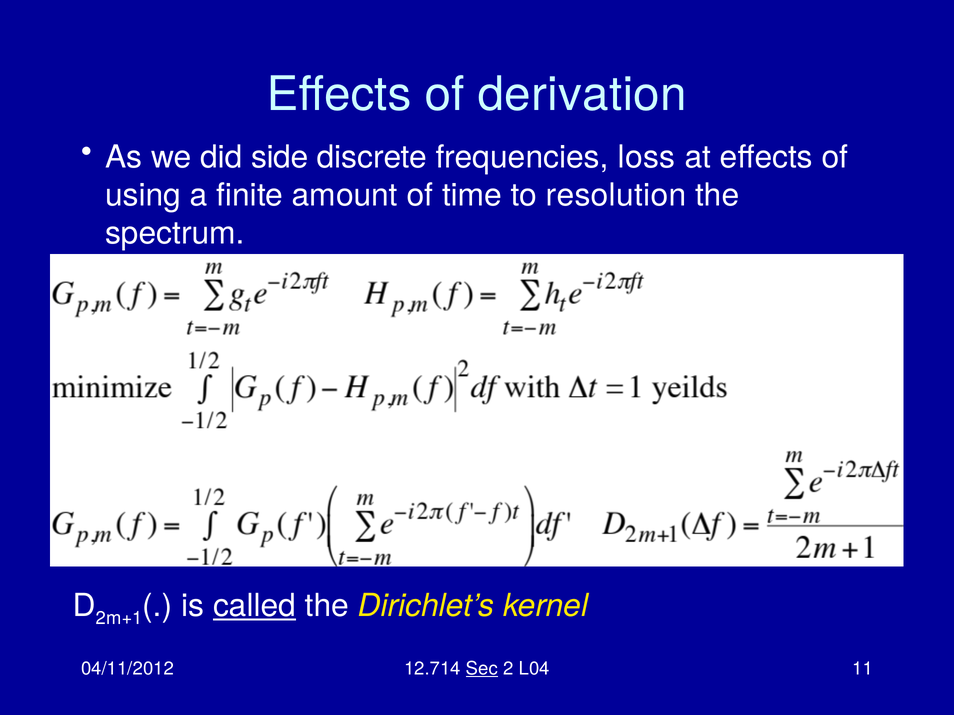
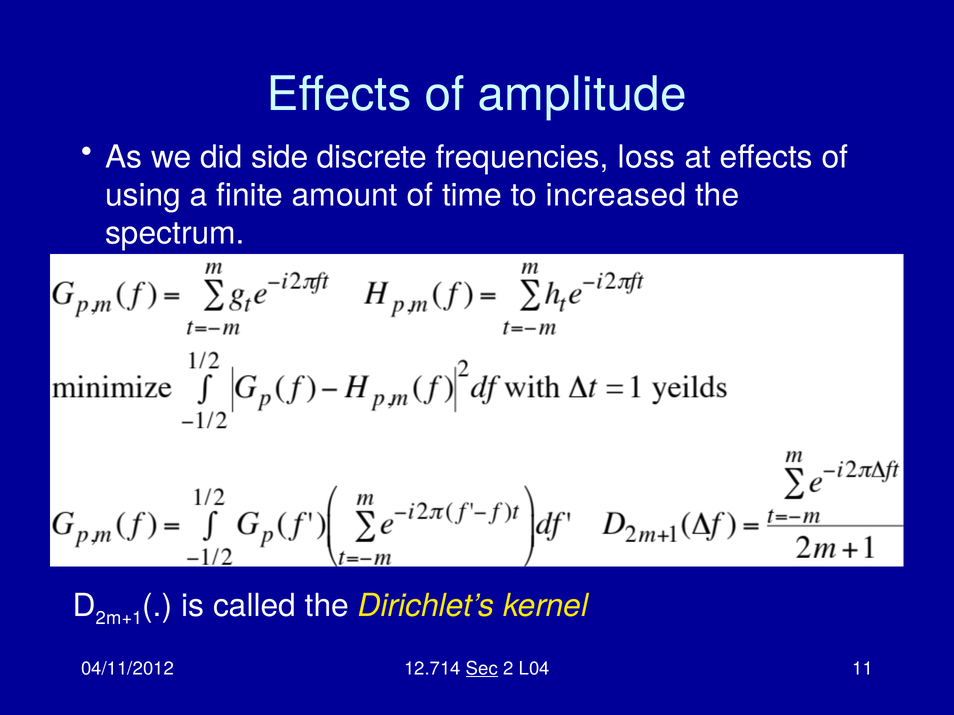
derivation: derivation -> amplitude (582, 95)
resolution: resolution -> increased (616, 195)
called underline: present -> none (255, 606)
